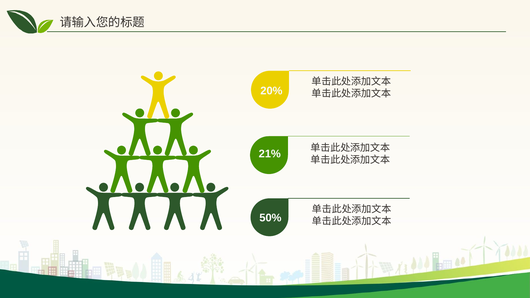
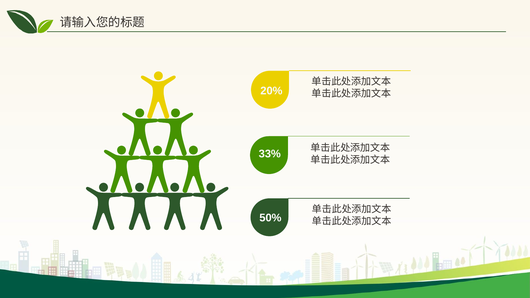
21%: 21% -> 33% (270, 154)
